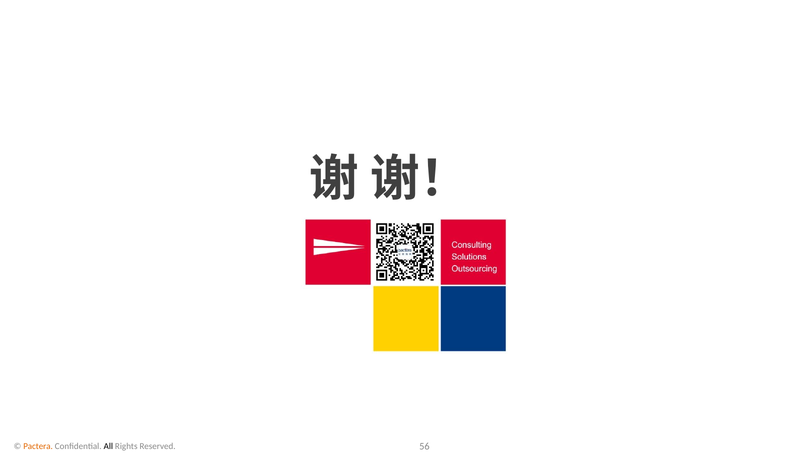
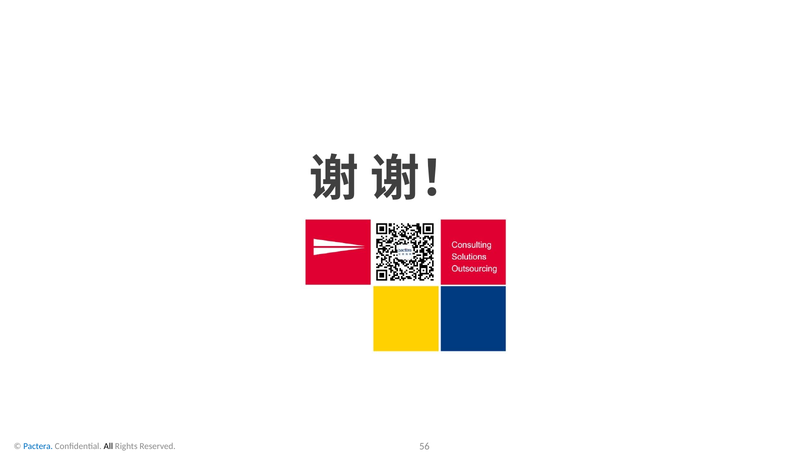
Pactera colour: orange -> blue (38, 446)
